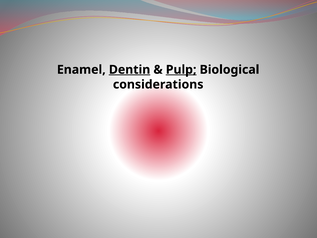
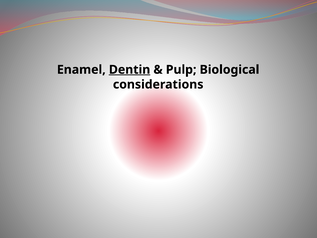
Pulp underline: present -> none (181, 70)
